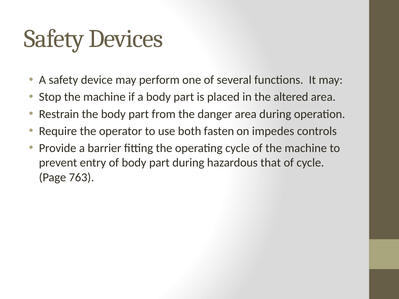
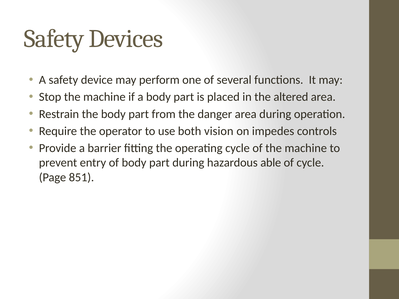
fasten: fasten -> vision (219, 131)
that: that -> able (271, 163)
763: 763 -> 851 (81, 177)
